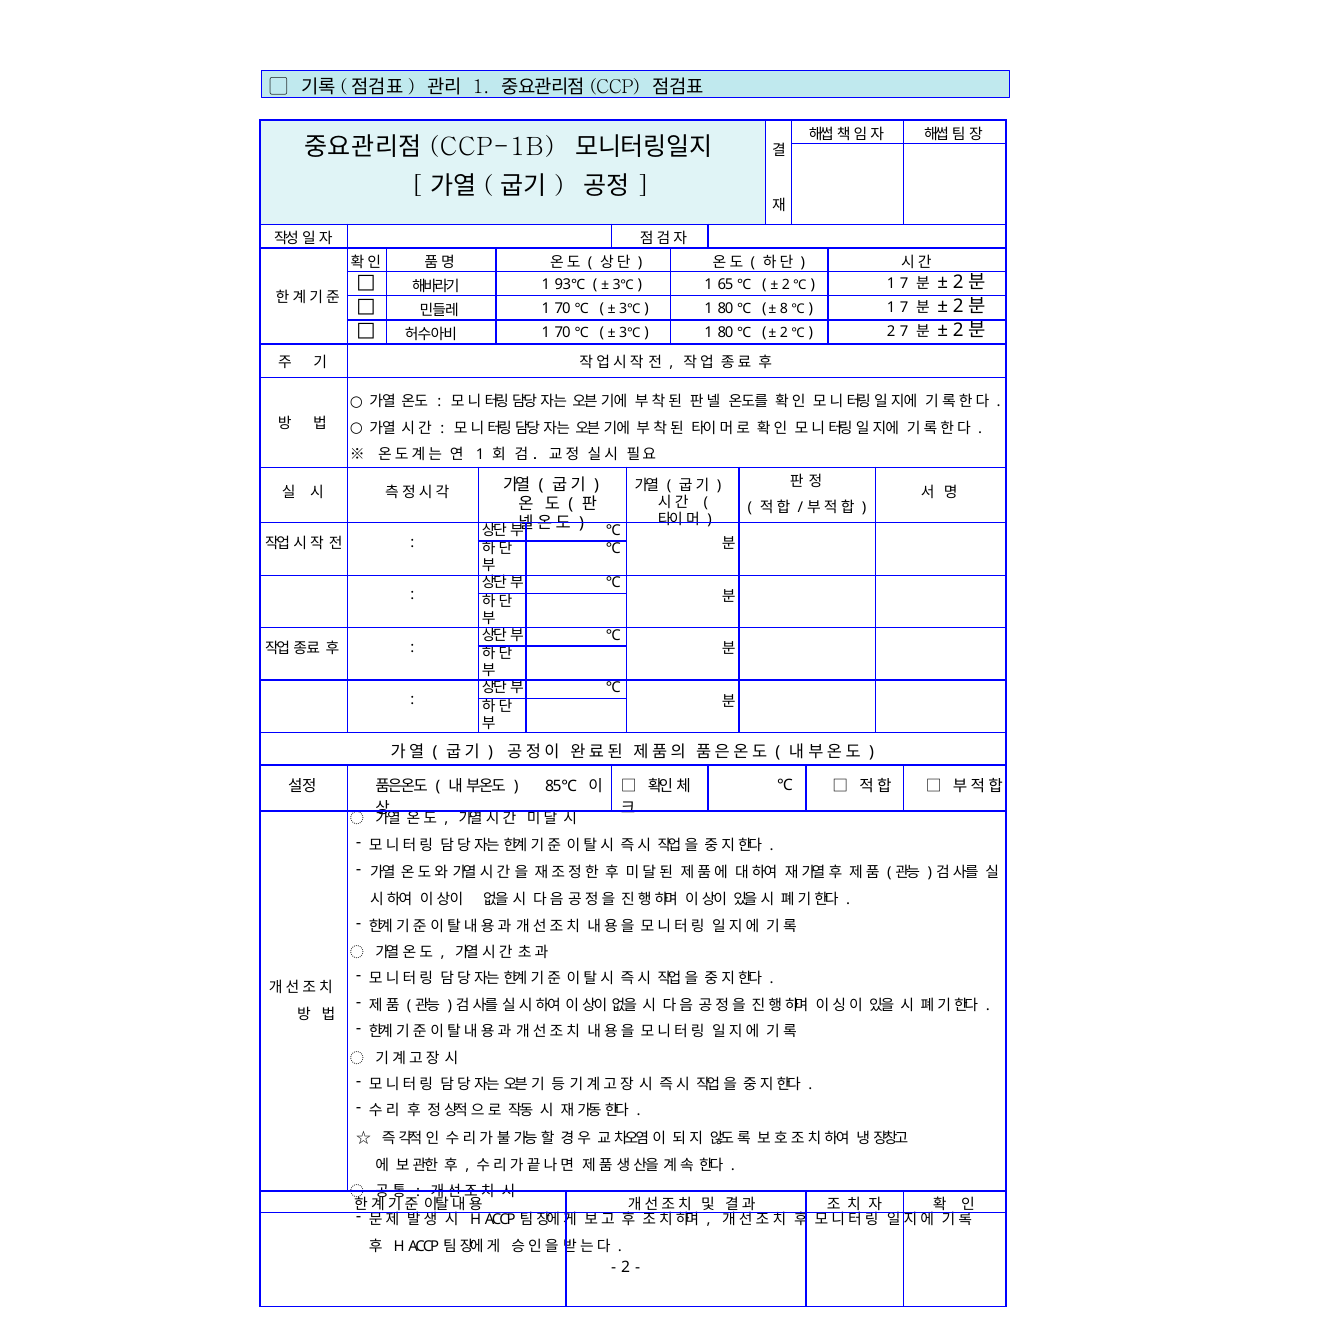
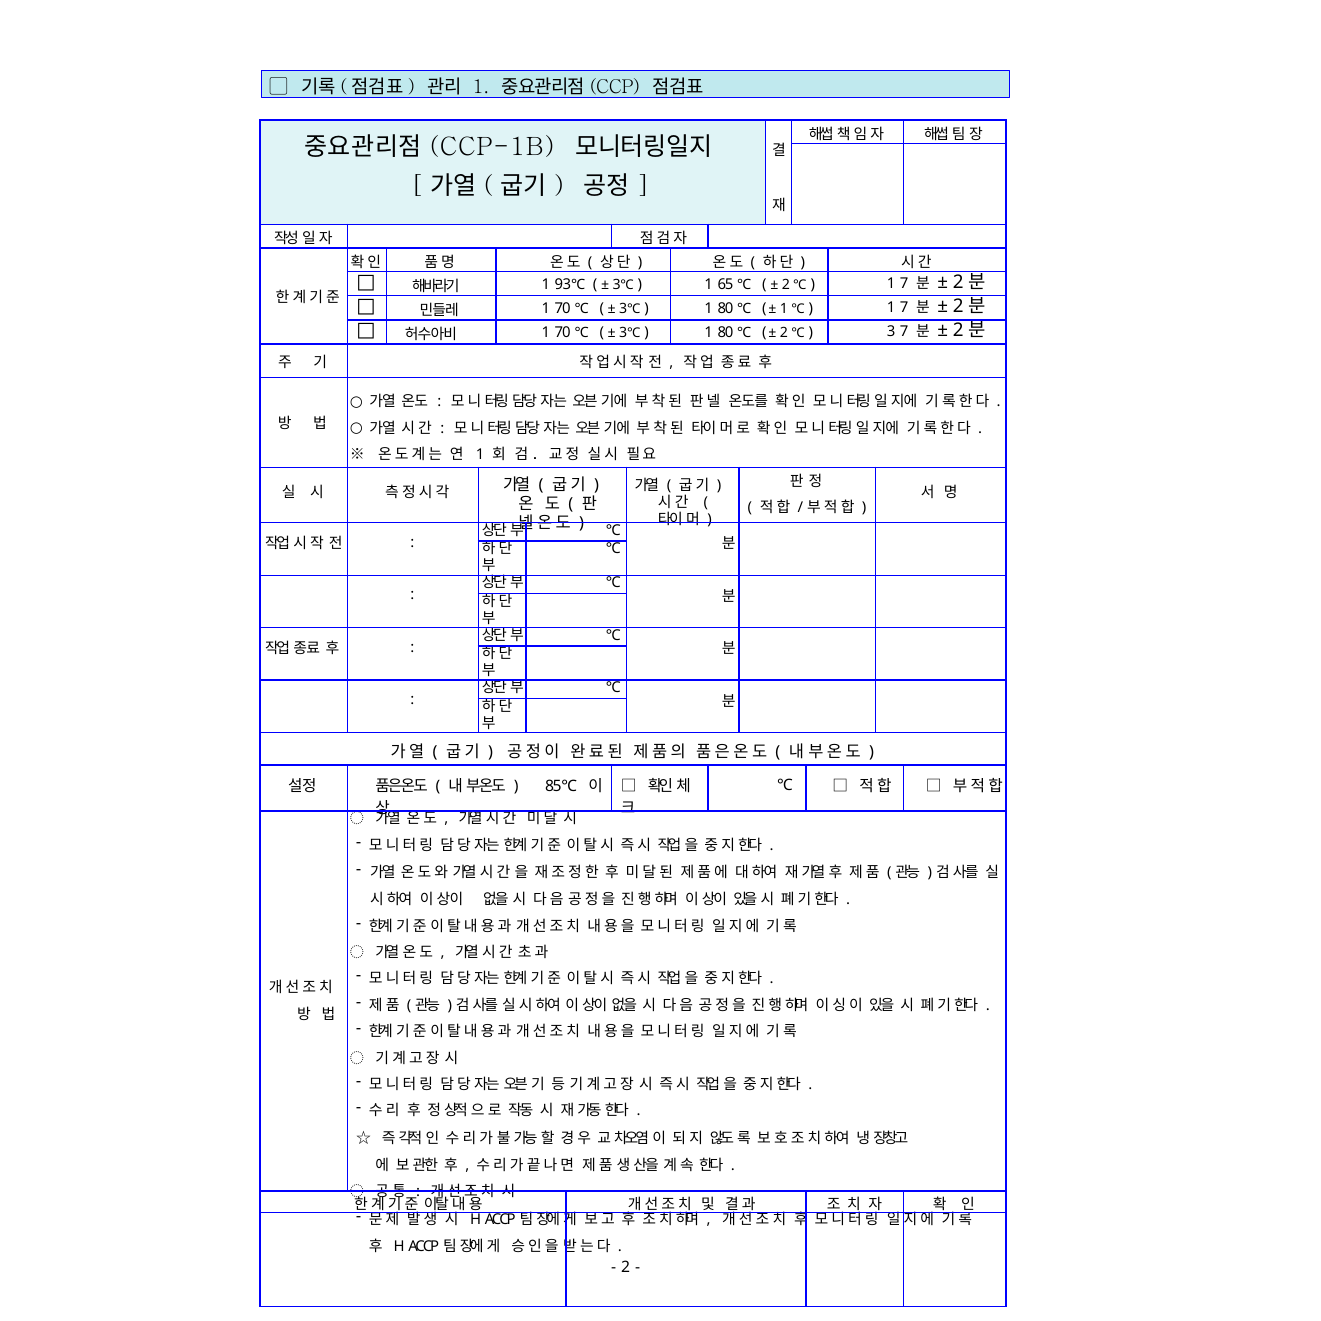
8: 8 -> 1 (784, 309)
2: 2 -> 3 (891, 331)
